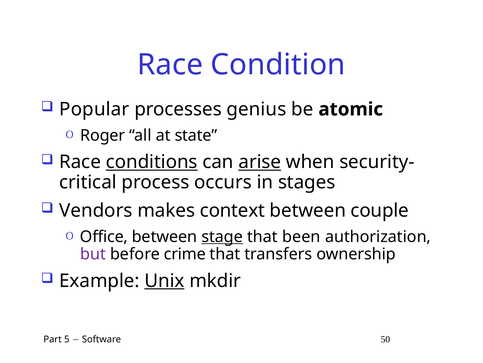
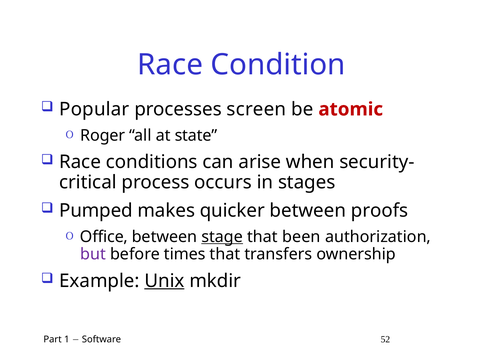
genius: genius -> screen (256, 109)
atomic colour: black -> red (351, 109)
conditions underline: present -> none (152, 162)
arise underline: present -> none (260, 162)
Vendors: Vendors -> Pumped (96, 210)
context: context -> quicker (232, 210)
couple: couple -> proofs (380, 210)
crime: crime -> times (185, 254)
5: 5 -> 1 (67, 339)
50: 50 -> 52 (385, 339)
